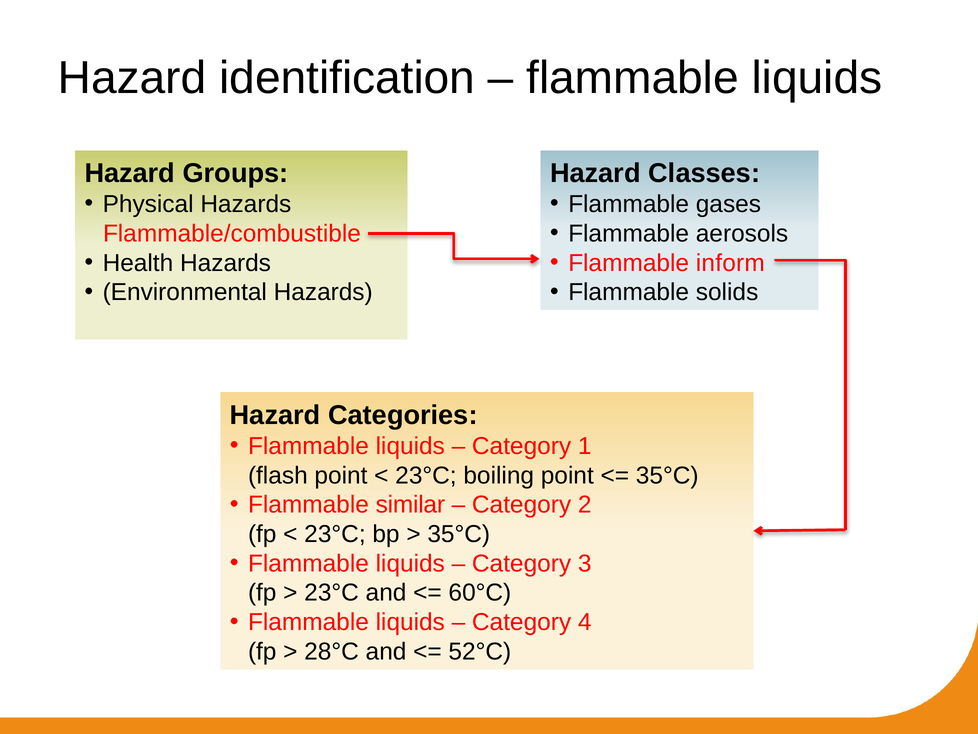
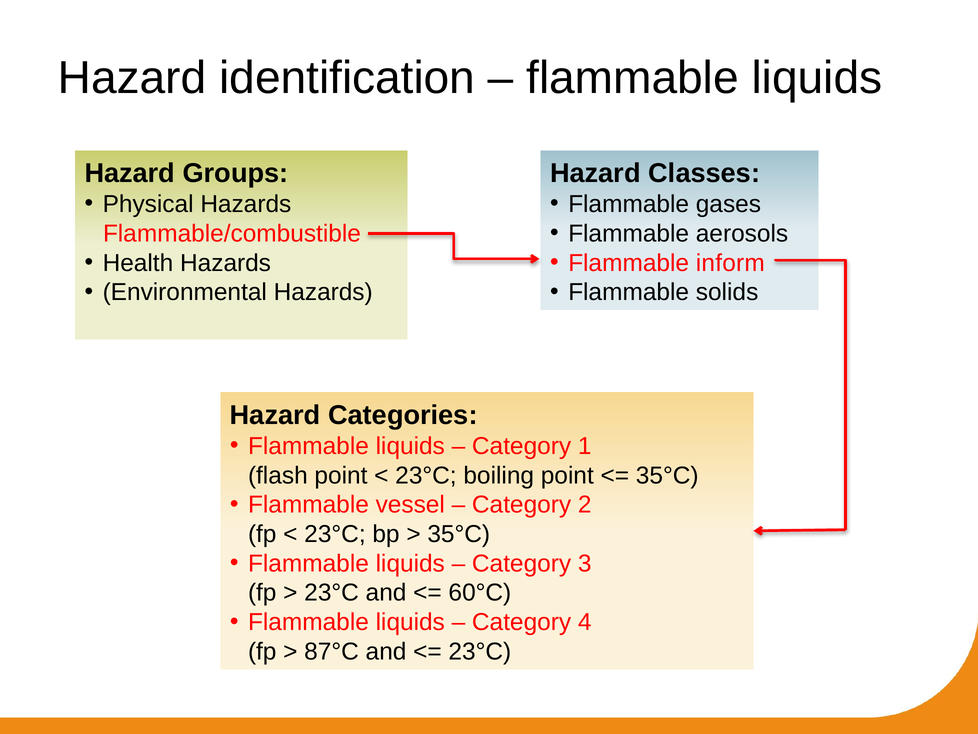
similar: similar -> vessel (410, 504)
28°C: 28°C -> 87°C (332, 651)
52°C: 52°C -> 23°C (480, 651)
